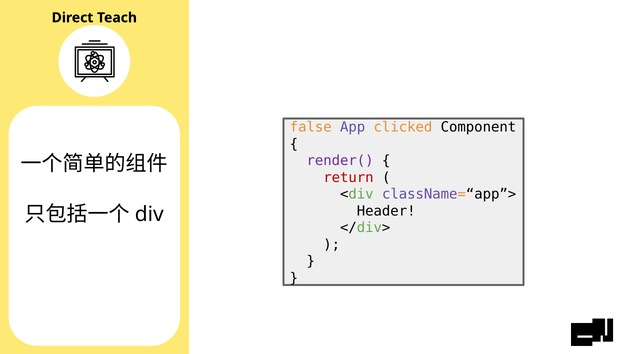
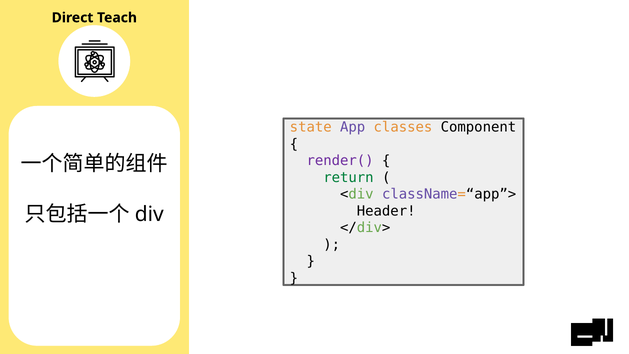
false: false -> state (311, 127)
clicked: clicked -> classes (403, 127)
return colour: red -> green (348, 177)
